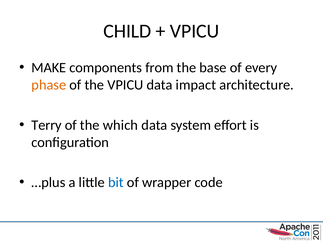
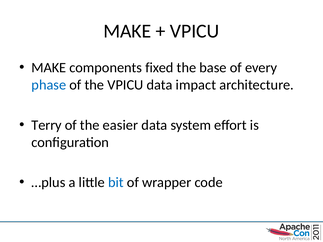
CHILD: CHILD -> MAKE (127, 31)
from: from -> fixed (159, 68)
phase colour: orange -> blue (49, 85)
which: which -> easier (120, 125)
